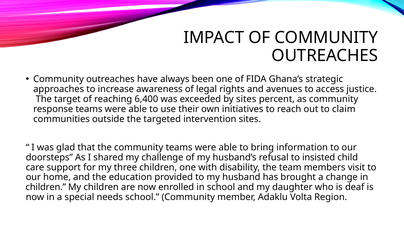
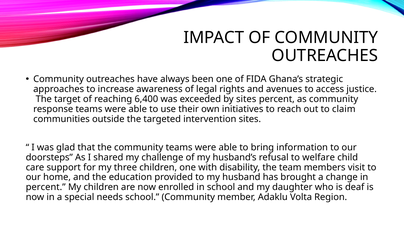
insisted: insisted -> welfare (319, 157)
children: children -> percent (46, 187)
